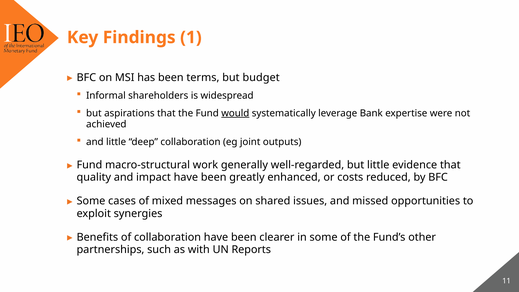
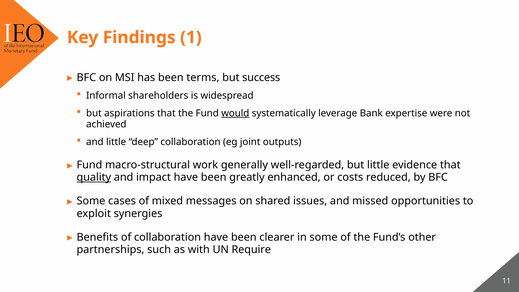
budget: budget -> success (261, 77)
quality underline: none -> present (94, 177)
Reports: Reports -> Require (251, 249)
